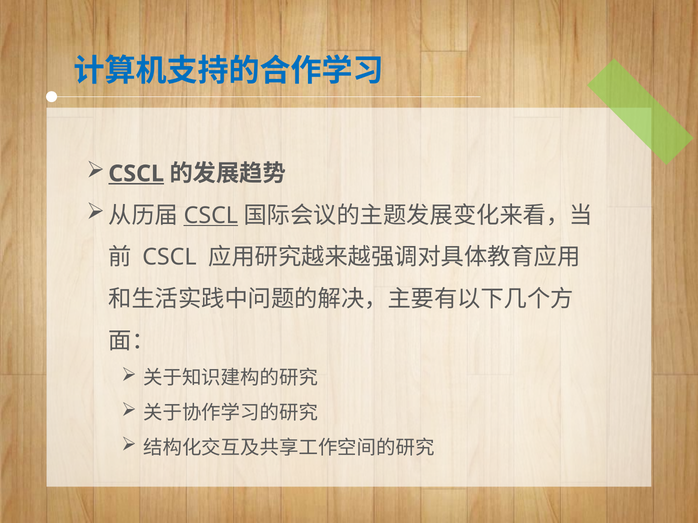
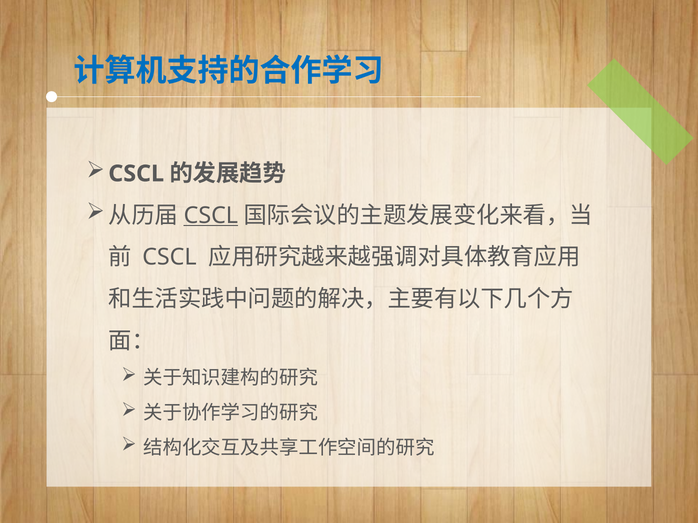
CSCL underline: present -> none (136, 174)
